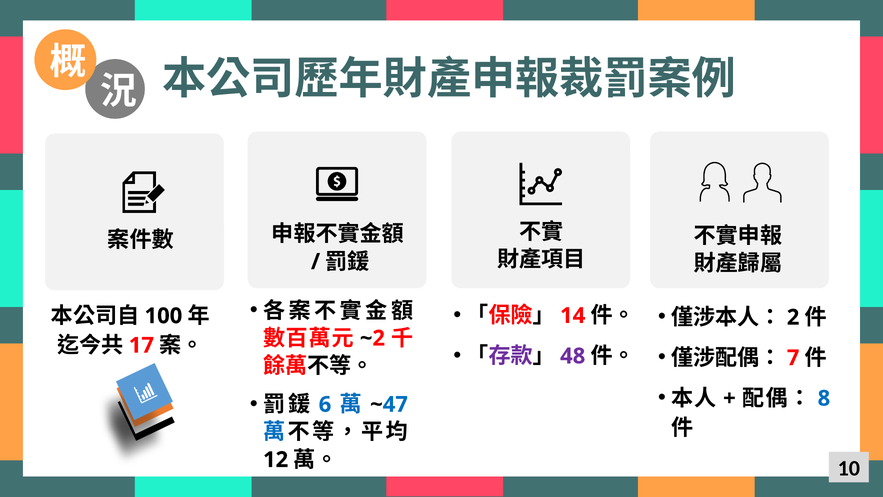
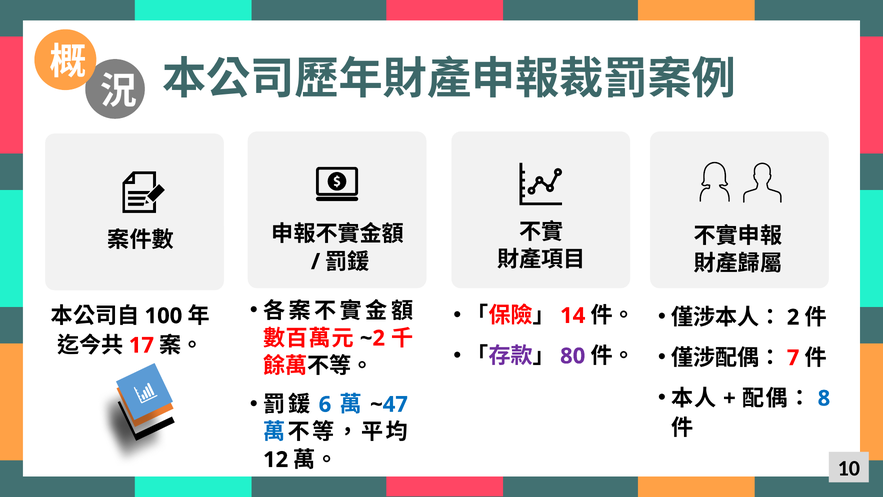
48: 48 -> 80 (573, 356)
